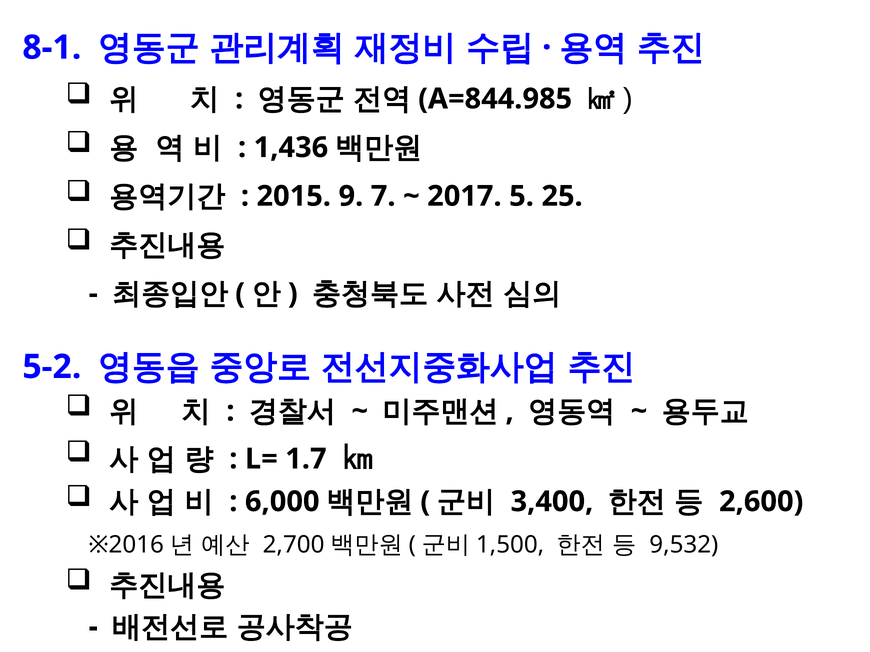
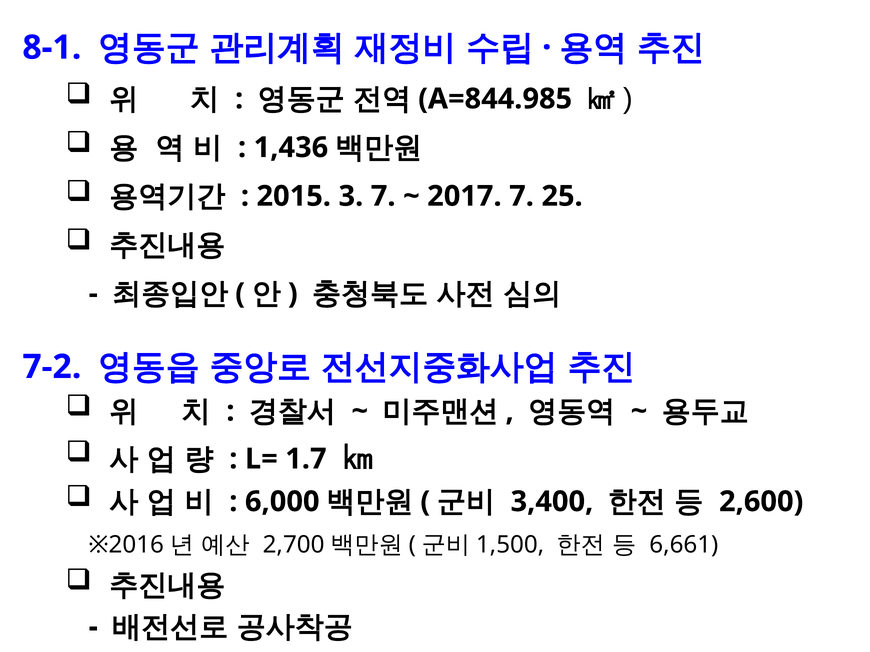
9: 9 -> 3 (351, 196)
2017 5: 5 -> 7 (522, 196)
5-2: 5-2 -> 7-2 (52, 367)
9,532: 9,532 -> 6,661 (684, 545)
